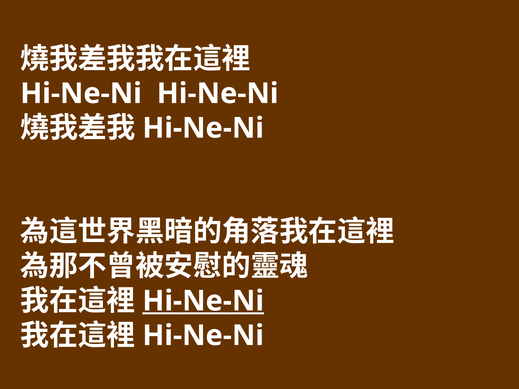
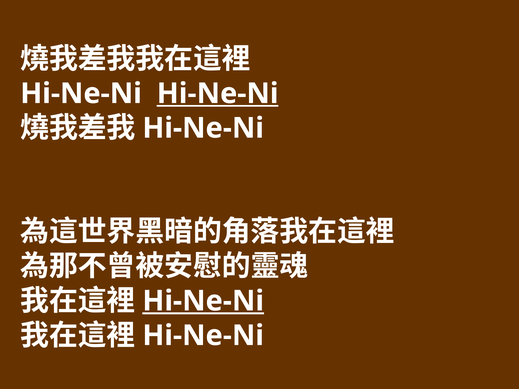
Hi-Ne-Ni underline: none -> present (218, 94)
